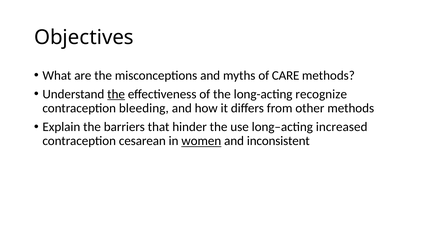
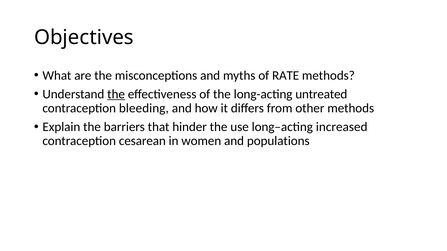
CARE: CARE -> RATE (286, 76)
recognize: recognize -> untreated (321, 94)
women underline: present -> none (201, 141)
inconsistent: inconsistent -> populations (278, 141)
